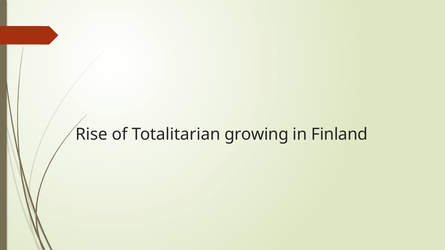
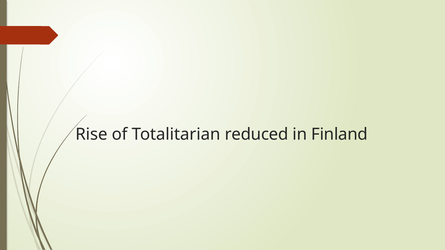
growing: growing -> reduced (257, 134)
